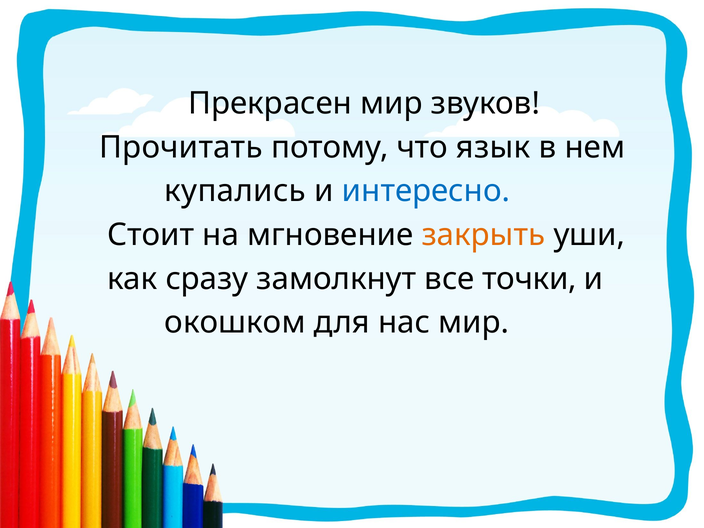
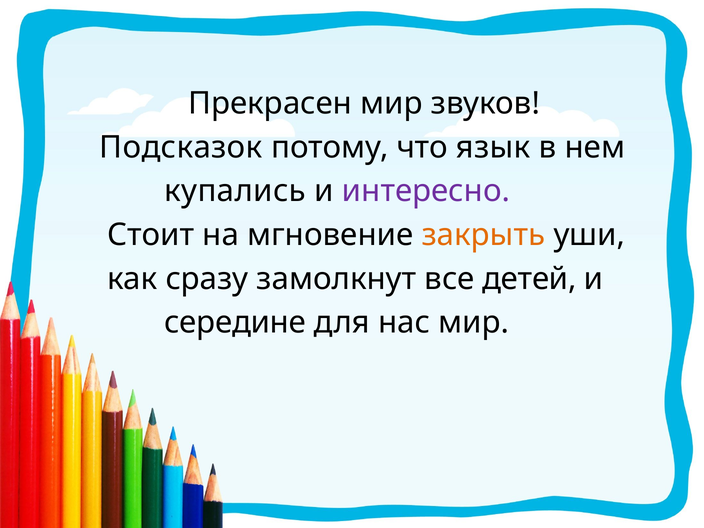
Прочитать: Прочитать -> Подсказок (181, 147)
интересно colour: blue -> purple (426, 191)
точки: точки -> детей (529, 279)
окошком: окошком -> середине (235, 323)
